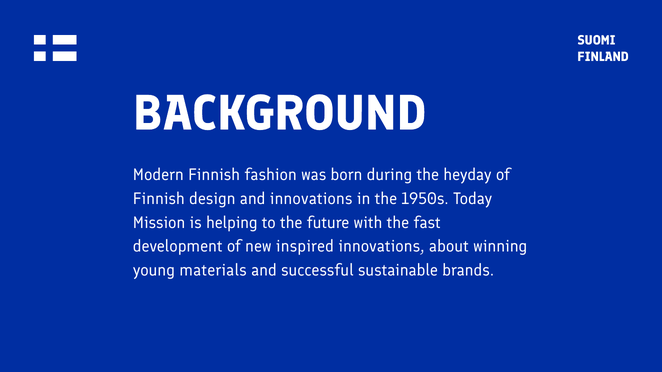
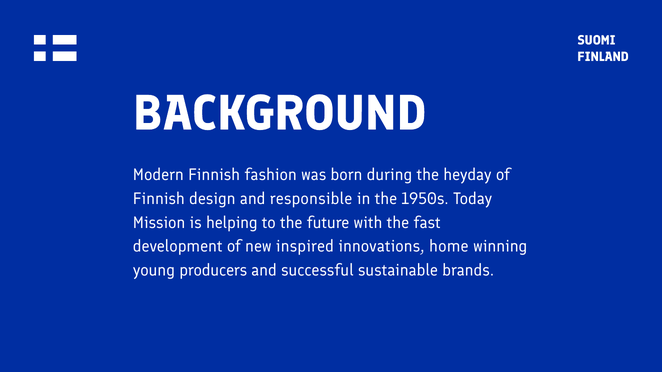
and innovations: innovations -> responsible (311, 199)
about: about -> home (449, 247)
materials: materials -> producers (213, 270)
